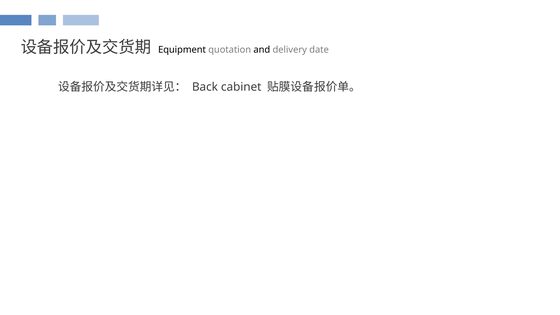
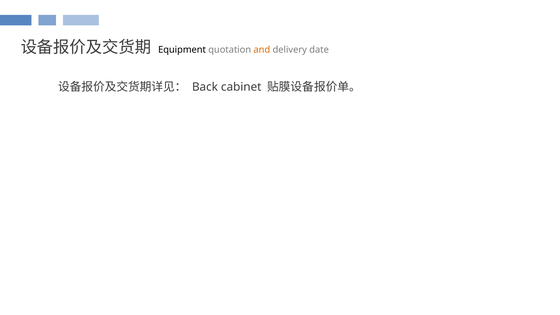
and colour: black -> orange (262, 50)
